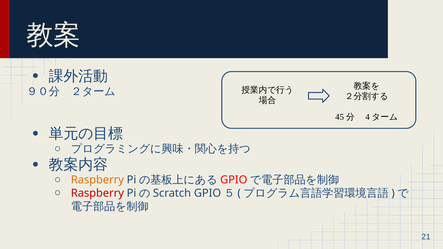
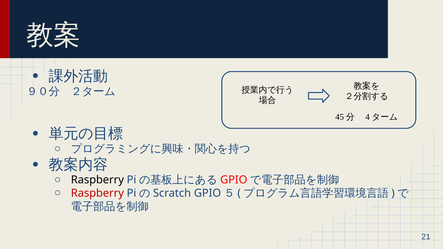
Raspberry colour: orange -> black (97, 180)
